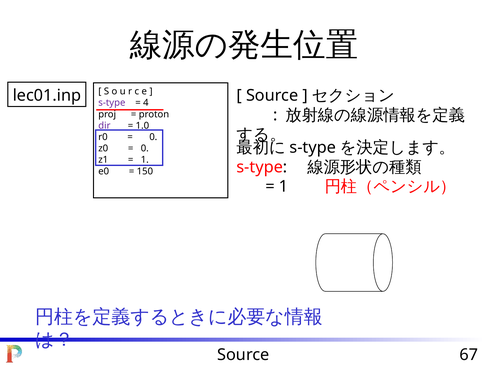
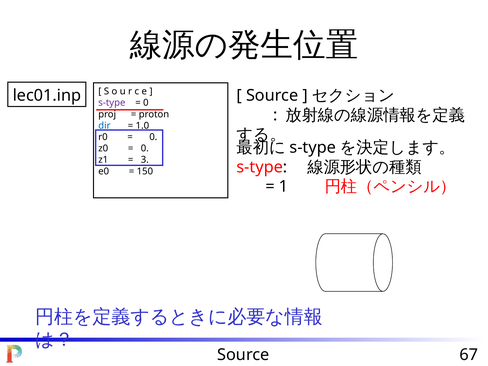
4: 4 -> 0 (146, 103)
dir colour: purple -> blue (104, 126)
1: 1 -> 3 (145, 160)
